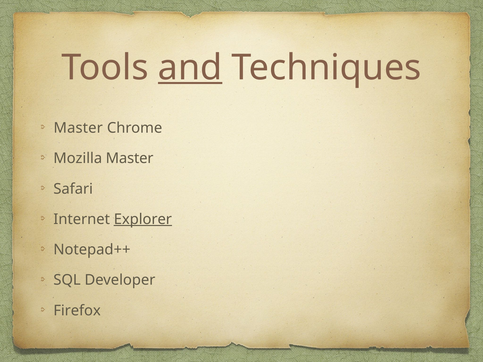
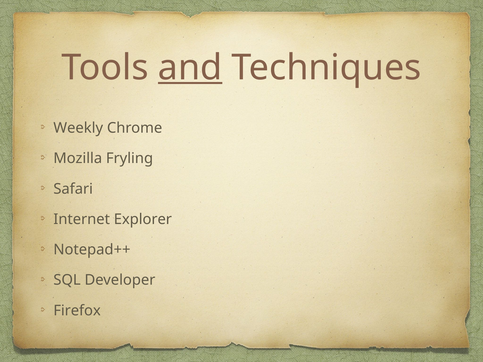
Master: Master -> Weekly (78, 128)
Mozilla Master: Master -> Fryling (130, 158)
Explorer underline: present -> none (143, 219)
